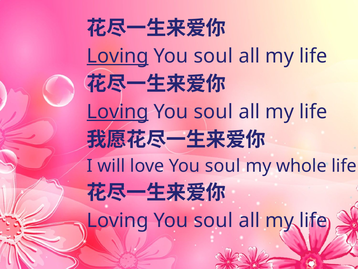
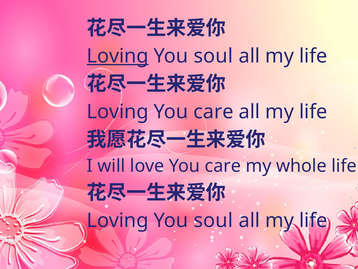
Loving underline: present -> none (118, 112)
soul: soul -> care (213, 112)
love You soul: soul -> care (223, 166)
